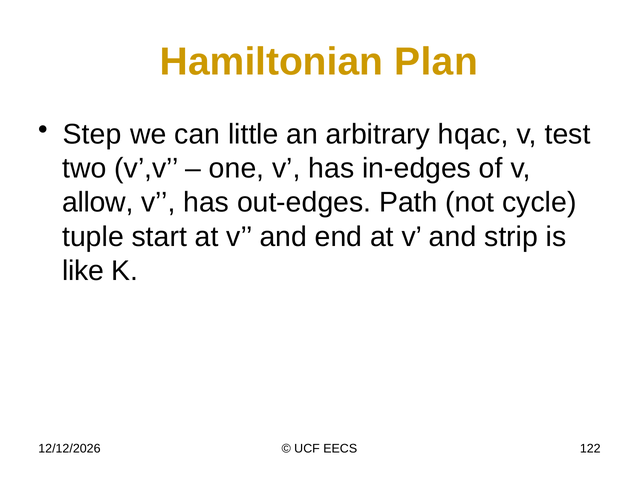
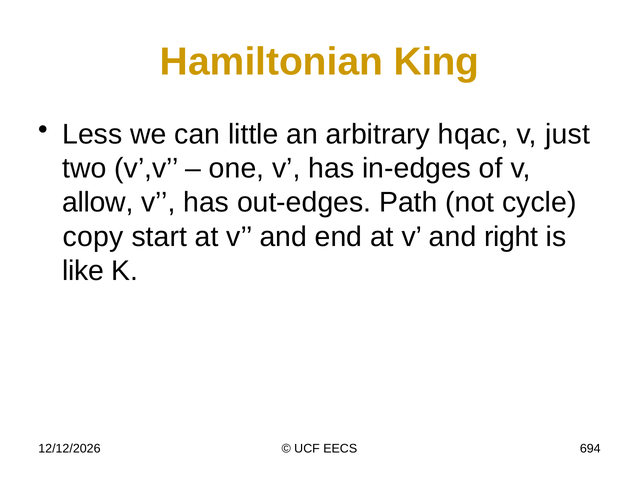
Plan: Plan -> King (436, 62)
Step: Step -> Less (92, 134)
test: test -> just (568, 134)
tuple: tuple -> copy (93, 236)
strip: strip -> right (511, 236)
122: 122 -> 694 (590, 448)
